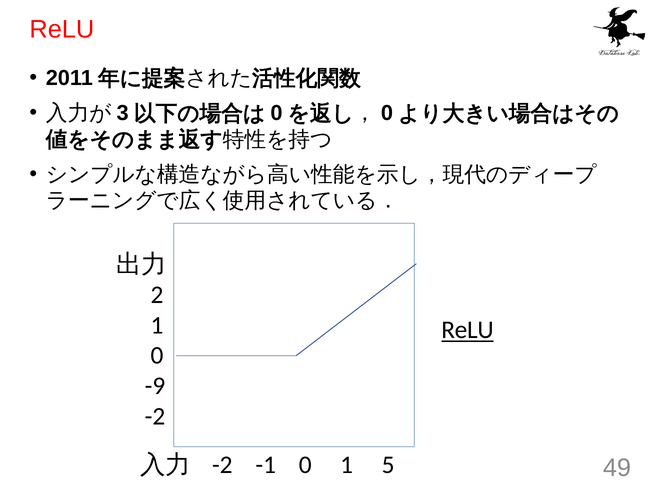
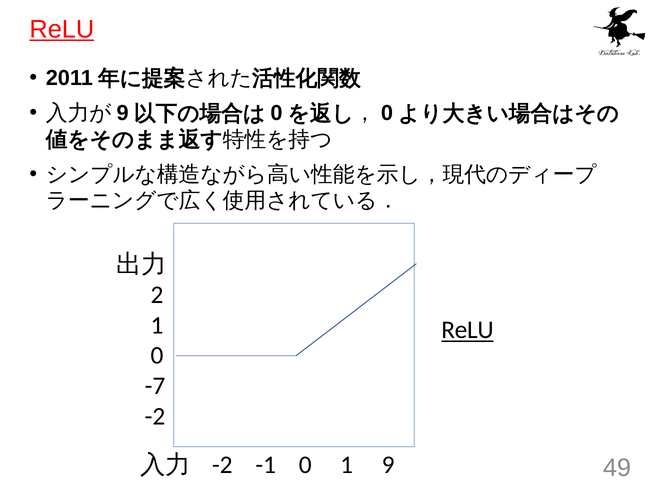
ReLU underline: none -> present (62, 29)
3: 3 -> 9 (123, 113)
-9: -9 -> -7 (155, 386)
1 5: 5 -> 9 (388, 465)
